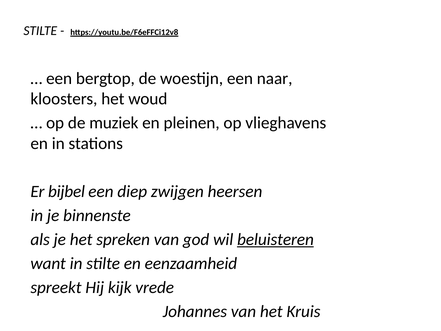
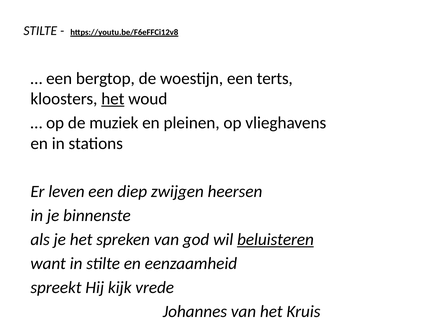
naar: naar -> terts (275, 78)
het underline: none -> present (113, 99)
bijbel: bijbel -> leven (66, 191)
